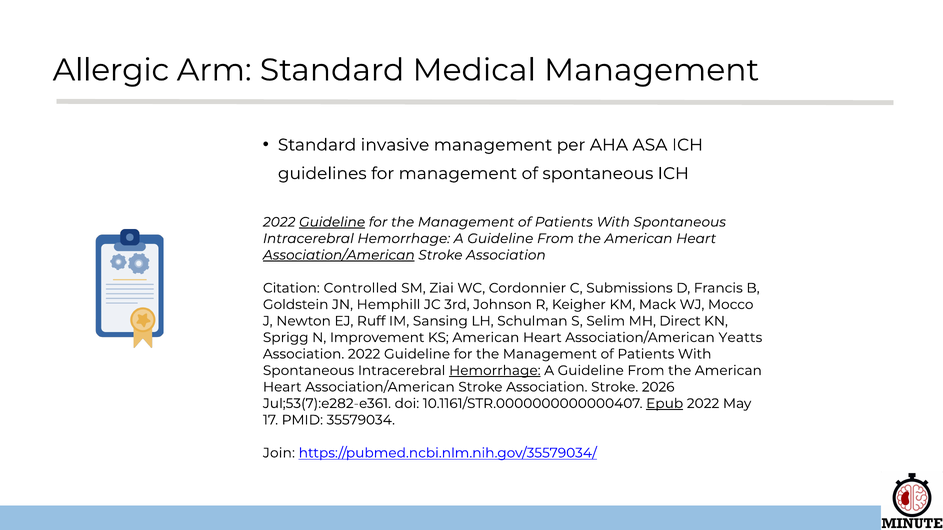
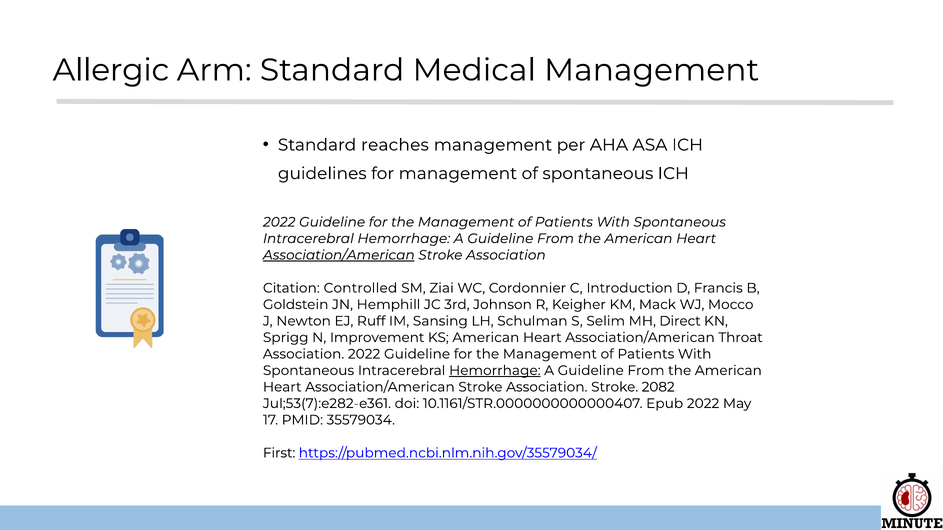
invasive: invasive -> reaches (395, 145)
Guideline underline: present -> none (332, 222)
Submissions: Submissions -> Introduction (629, 288)
Yeatts: Yeatts -> Throat (741, 338)
2026: 2026 -> 2082 (658, 387)
Epub underline: present -> none (665, 404)
Join: Join -> First (279, 453)
